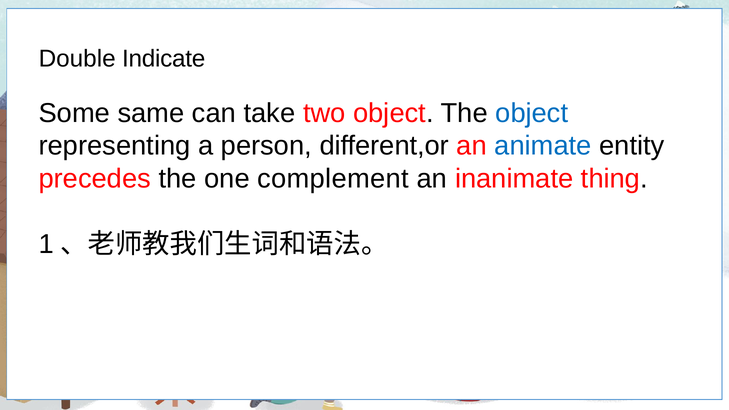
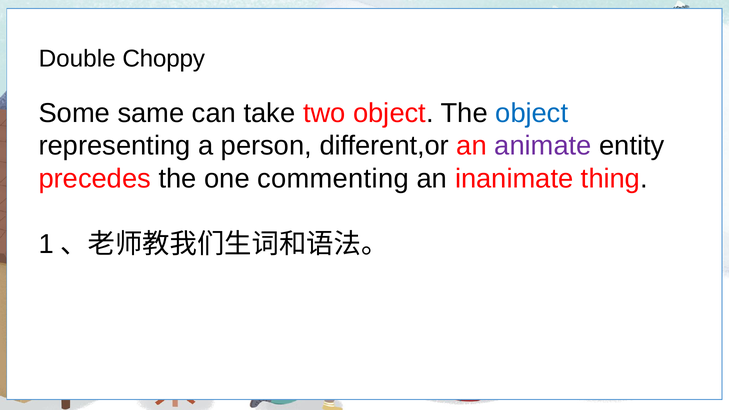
Indicate: Indicate -> Choppy (164, 59)
animate colour: blue -> purple (543, 146)
complement: complement -> commenting (333, 179)
